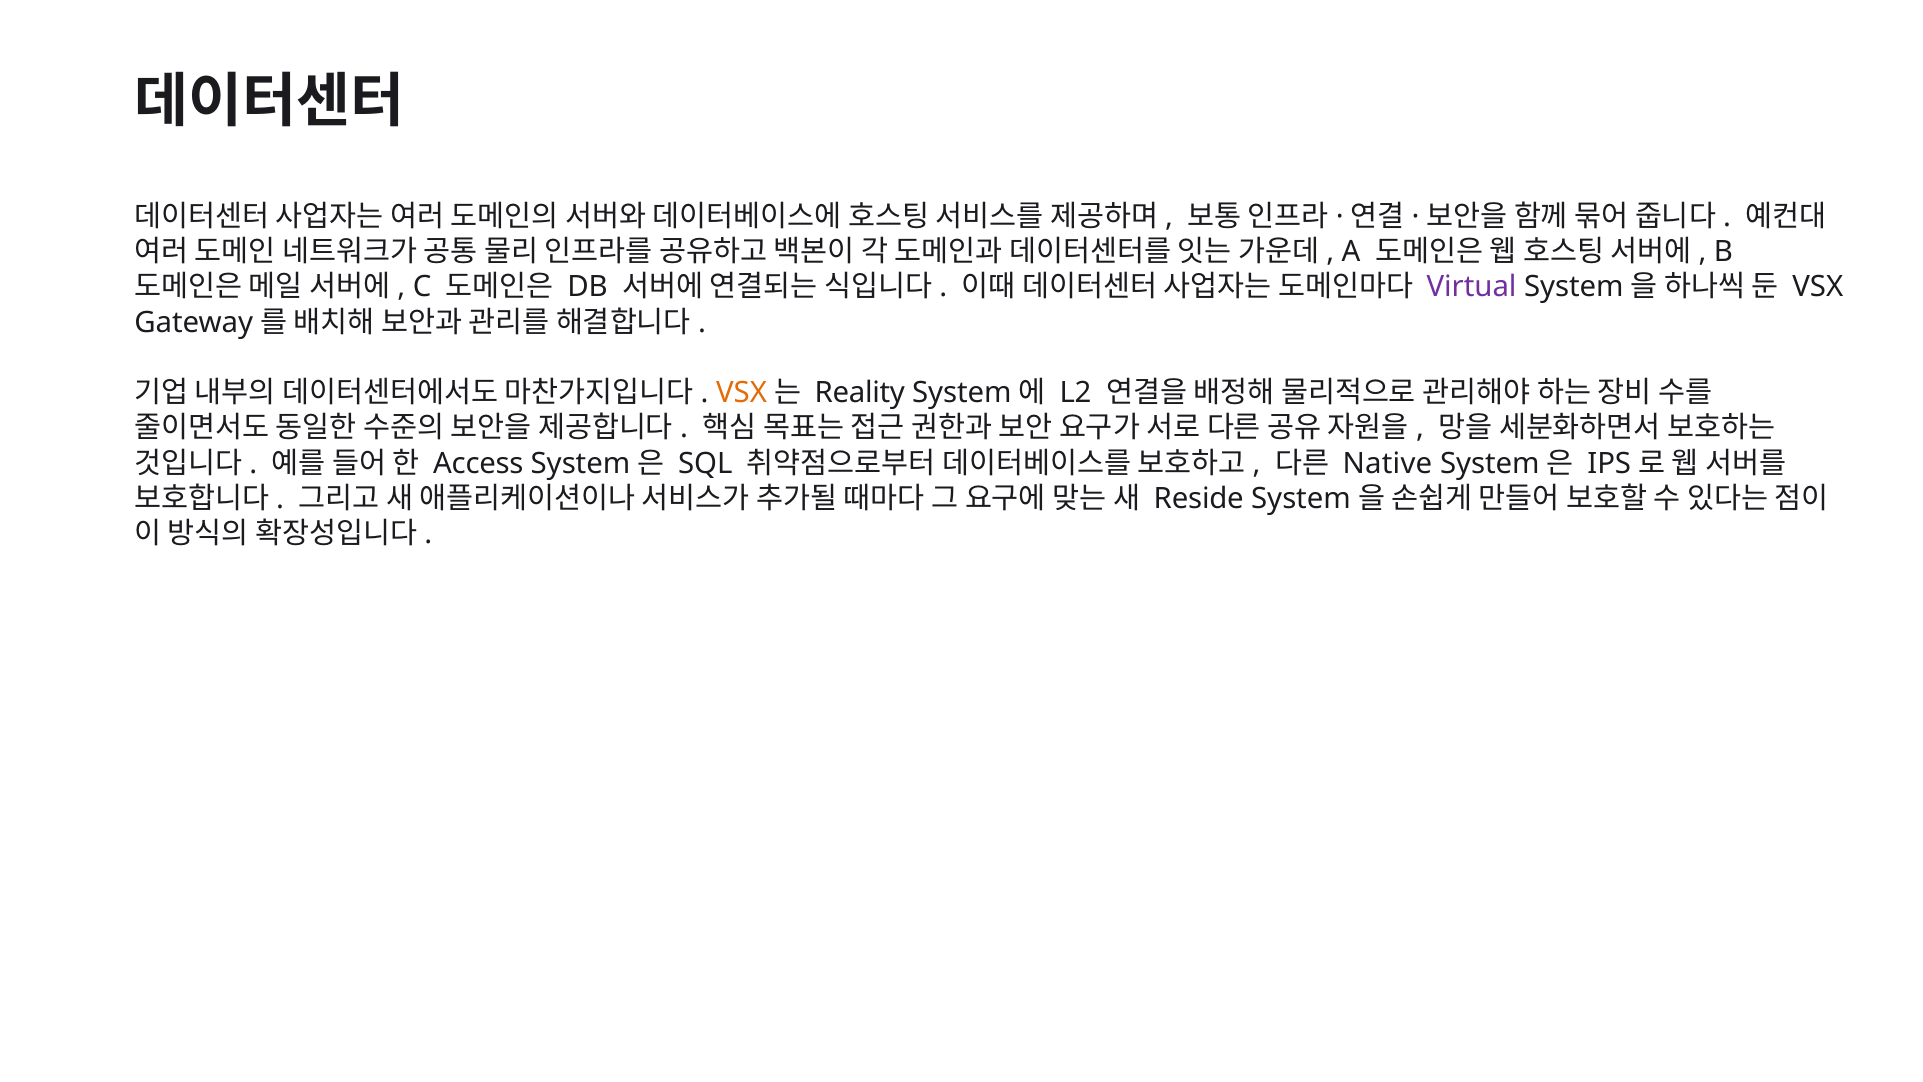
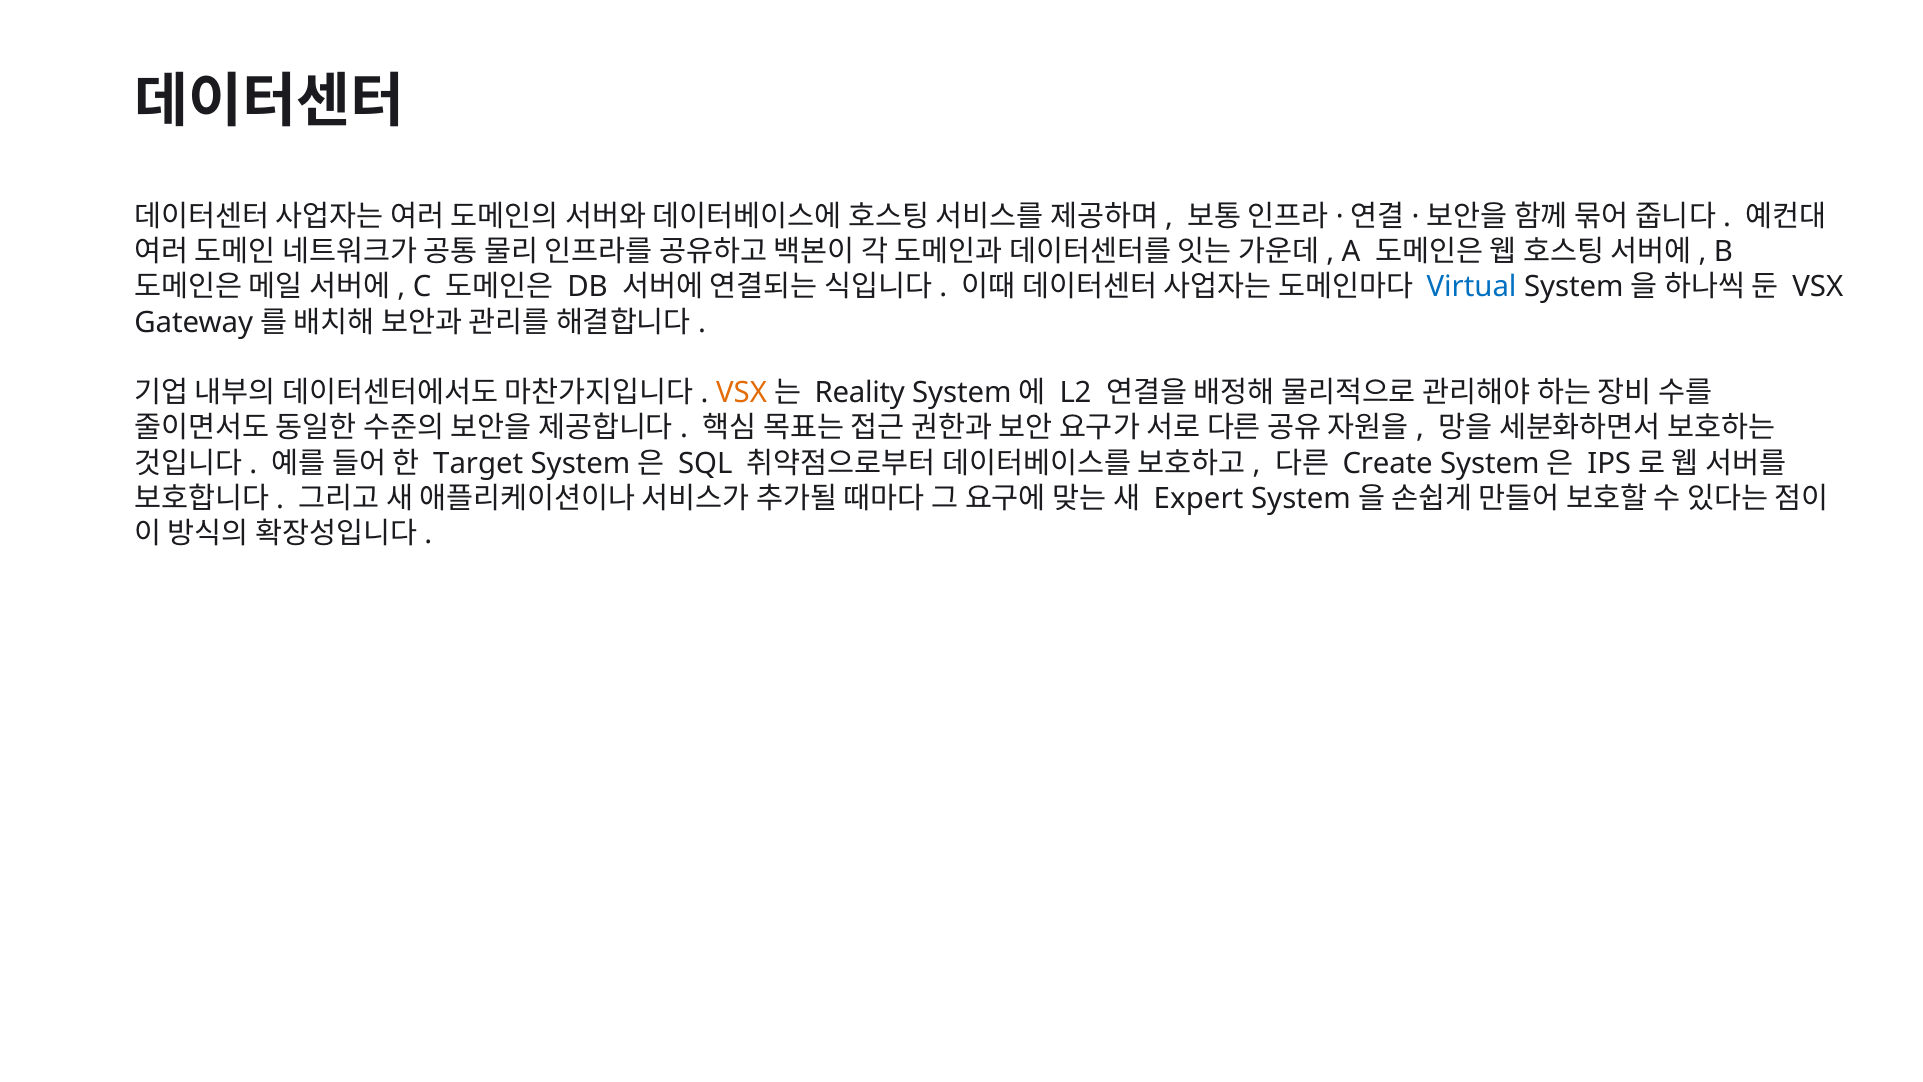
Virtual colour: purple -> blue (1472, 287)
Access: Access -> Target (478, 463)
Native: Native -> Create (1388, 463)
Reside: Reside -> Expert (1199, 499)
